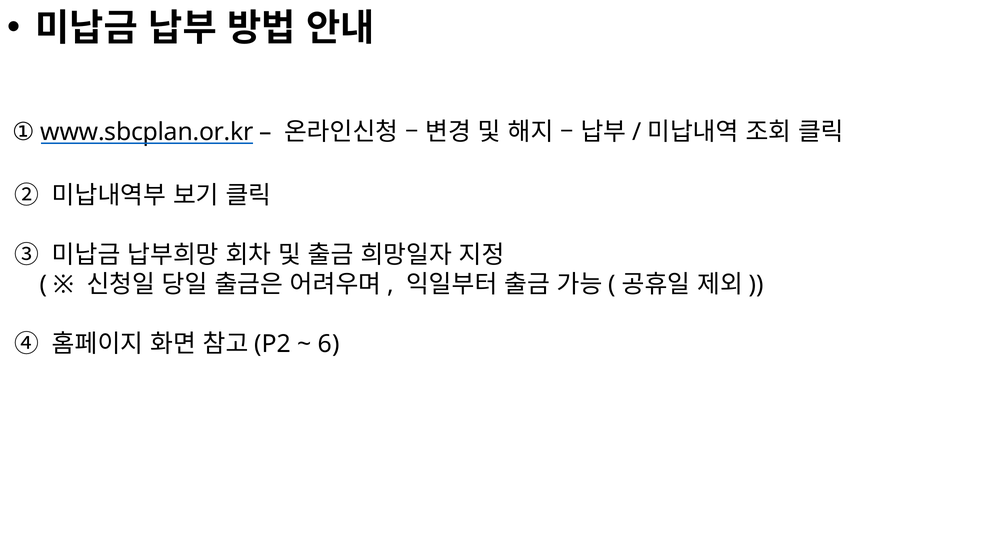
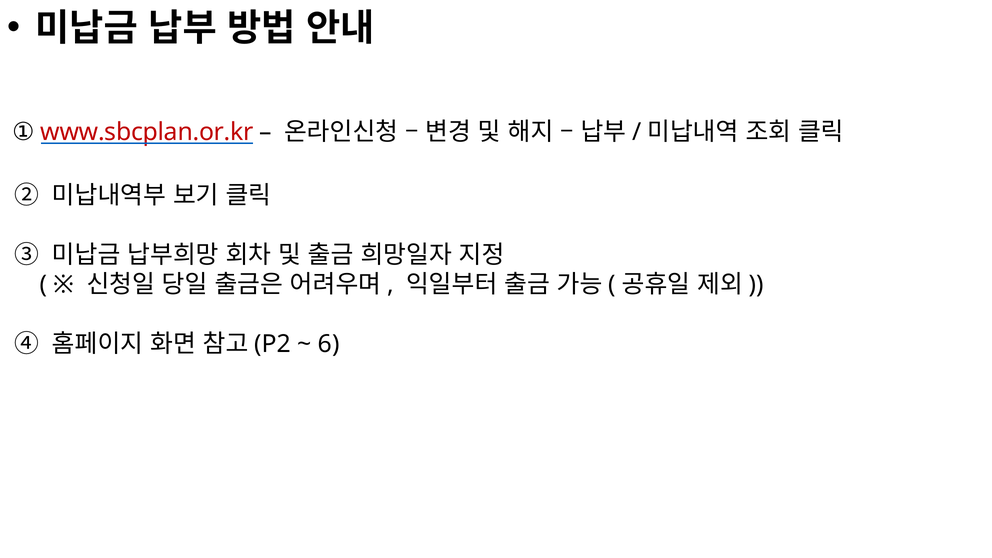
www.sbcplan.or.kr colour: black -> red (147, 132)
